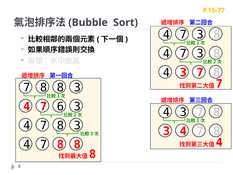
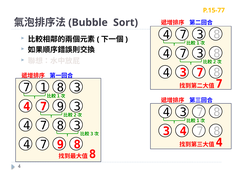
8: 8 -> 1 (44, 87)
6: 6 -> 9 (60, 106)
8: 8 -> 9 (60, 144)
